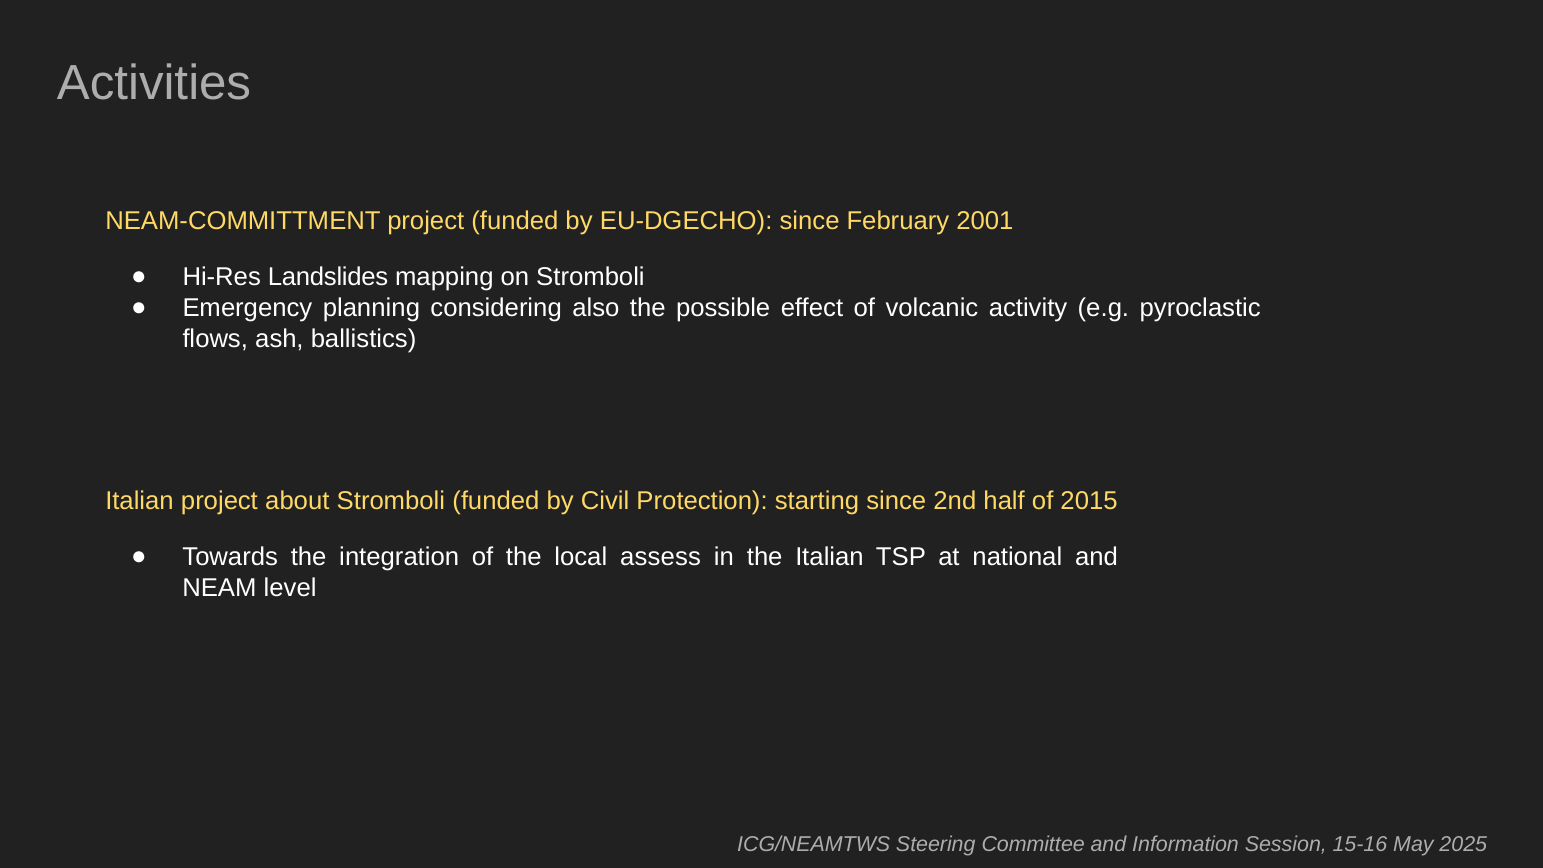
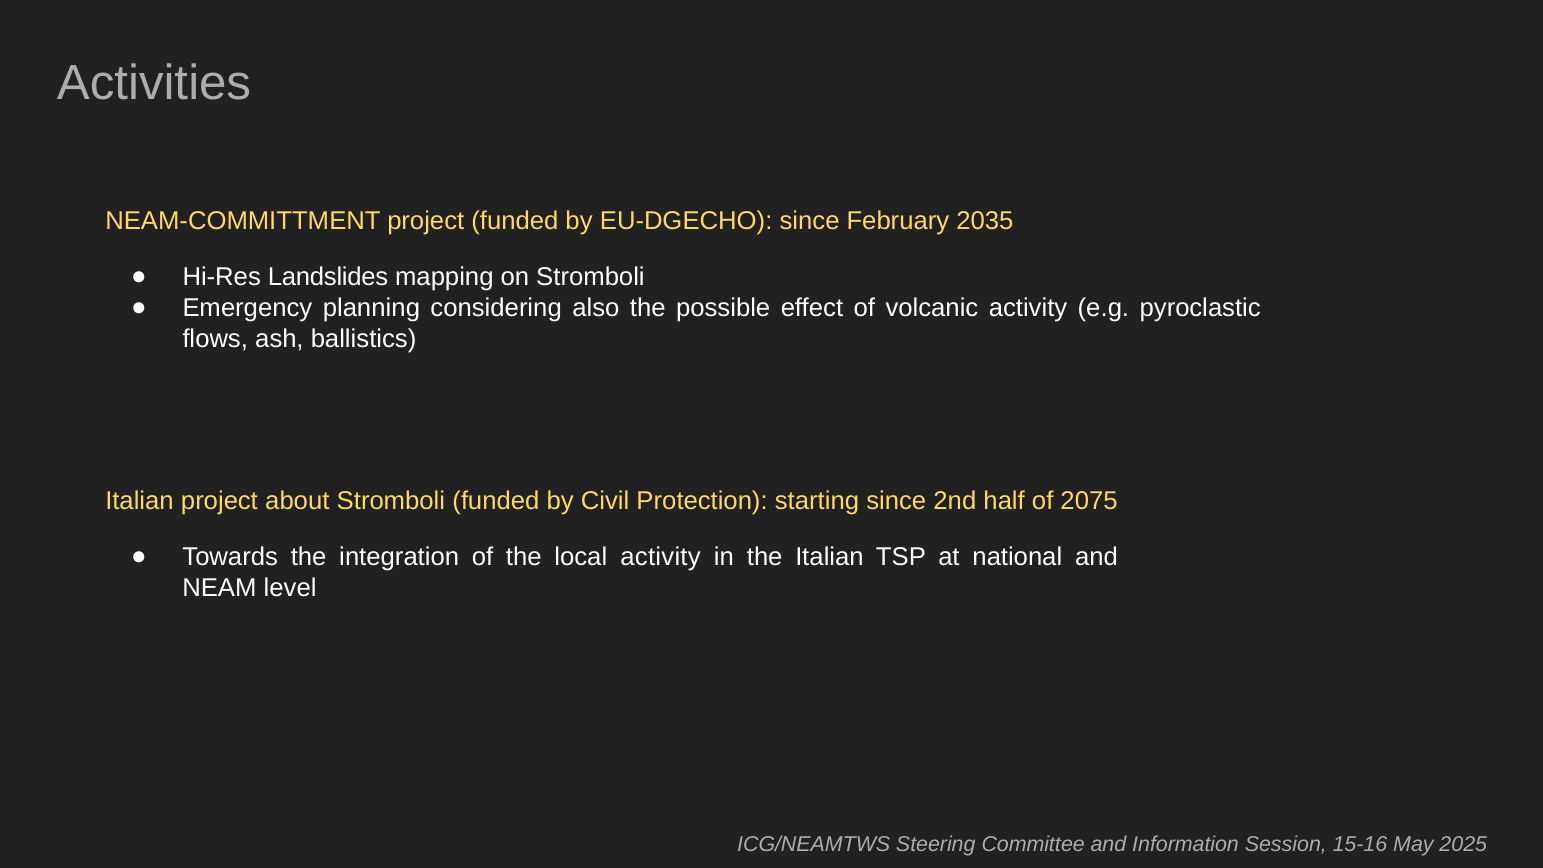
2001: 2001 -> 2035 (985, 221)
2015: 2015 -> 2075 (1089, 501)
local assess: assess -> activity (661, 557)
